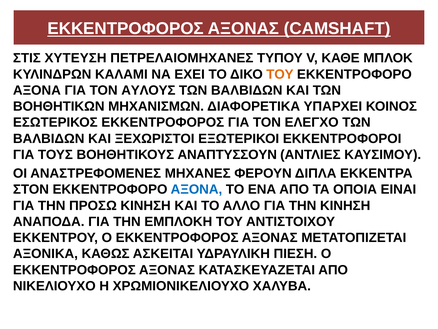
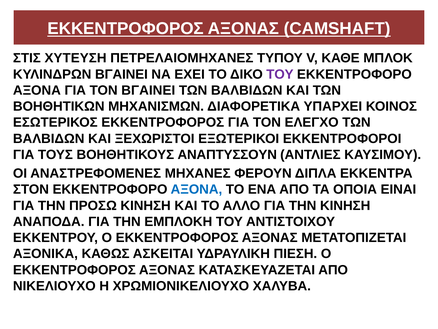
ΚΥΛΙΝΔΡΩΝ ΚΑΛΑΜΙ: ΚΑΛΑΜΙ -> ΒΓΑΙΝΕΙ (121, 74)
ΤΟΥ colour: orange -> purple (280, 74)
ΤΟΝ ΑΥΛΟΥΣ: ΑΥΛΟΥΣ -> ΒΓΑΙΝΕΙ (148, 90)
